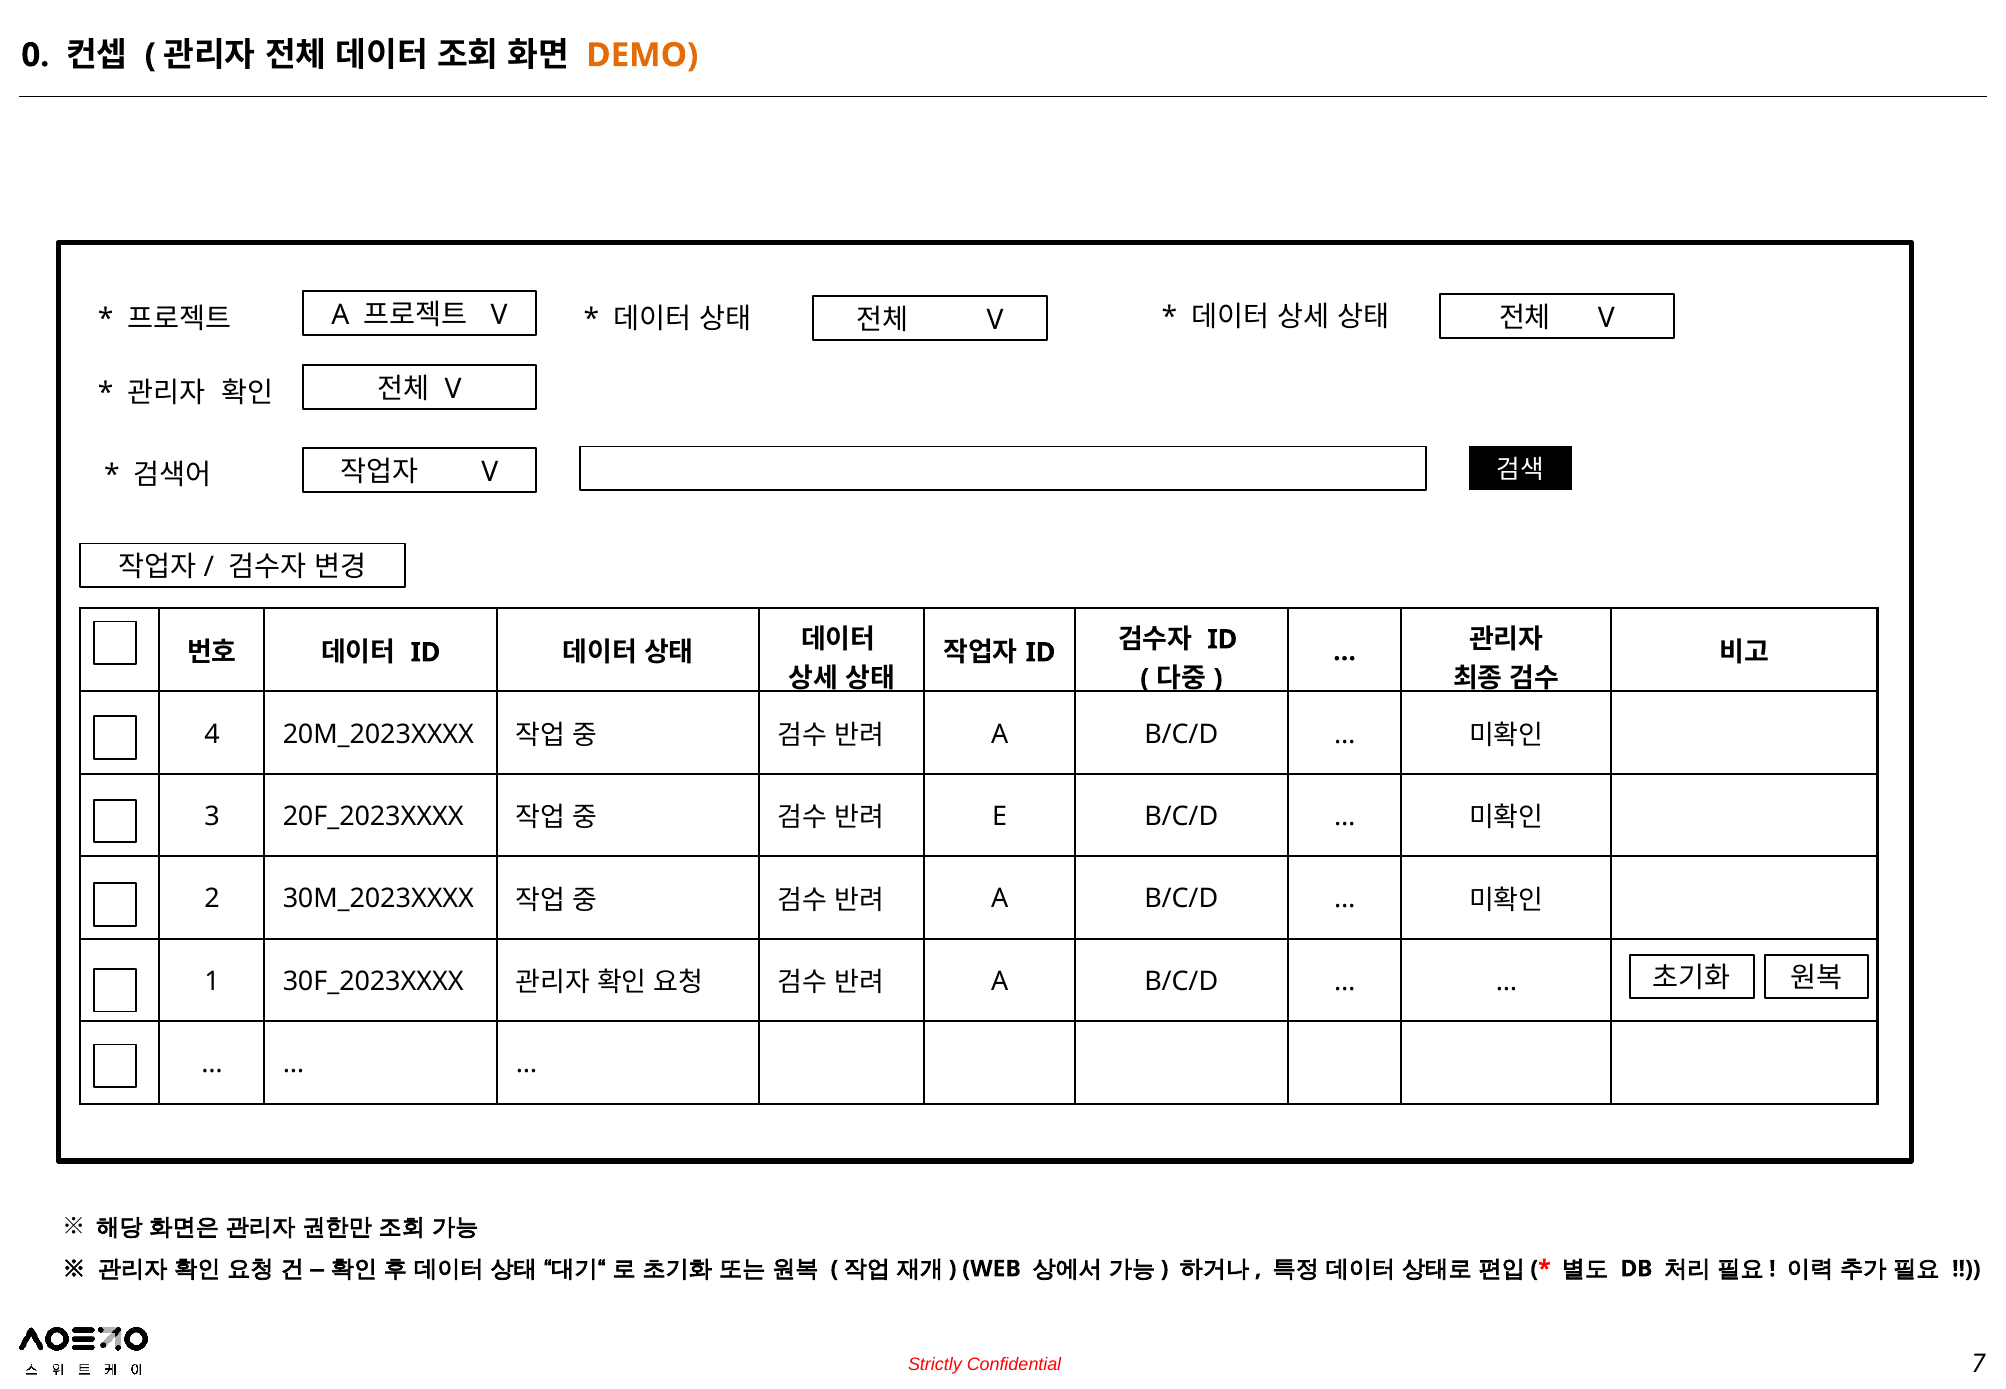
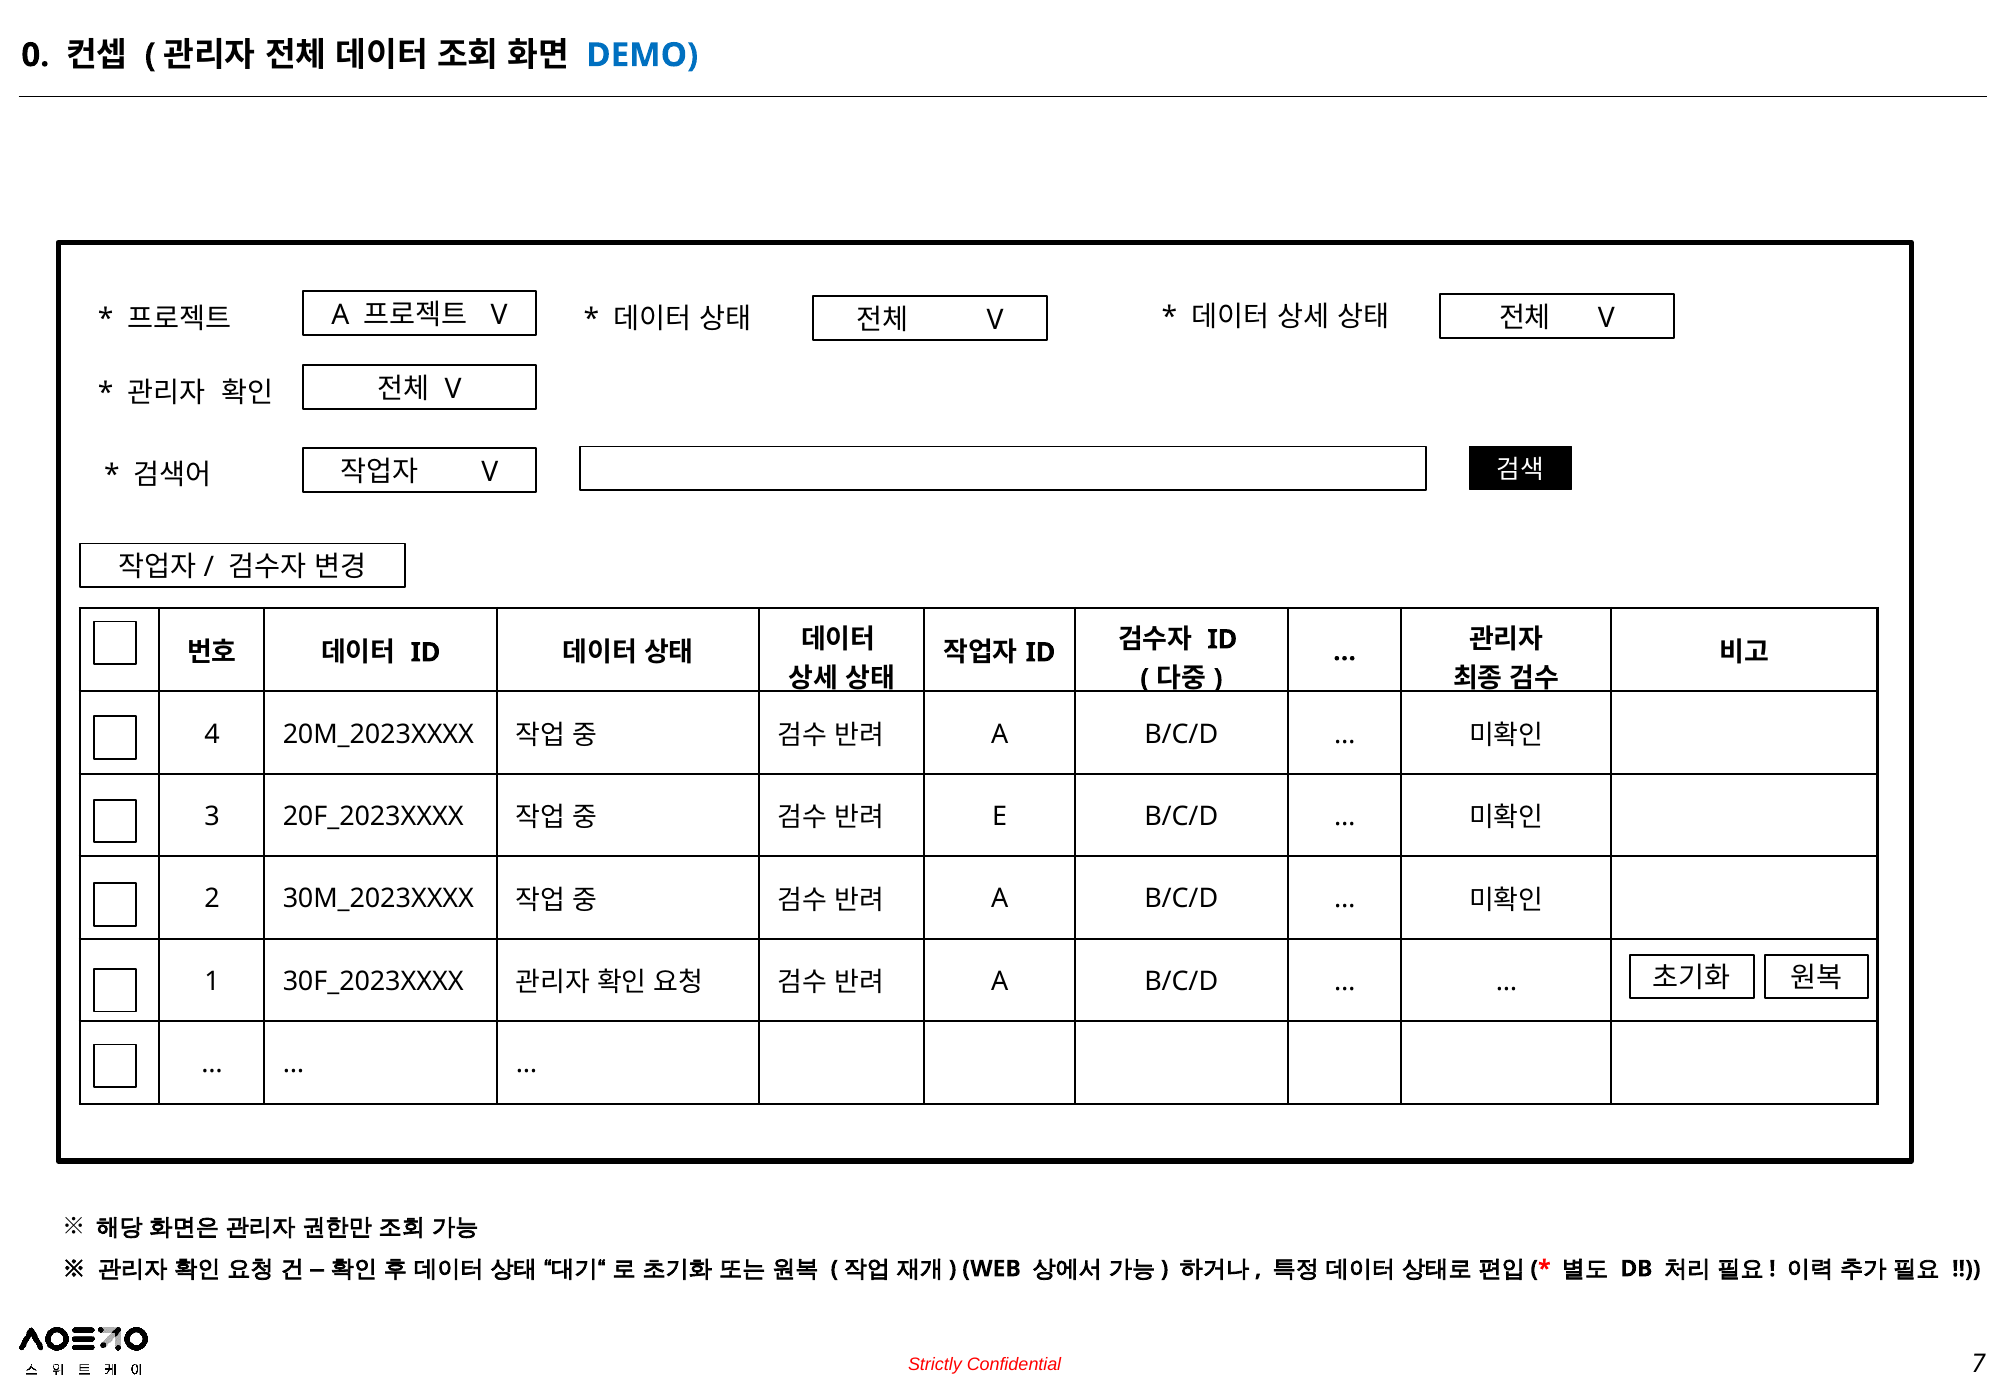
DEMO colour: orange -> blue (642, 55)
